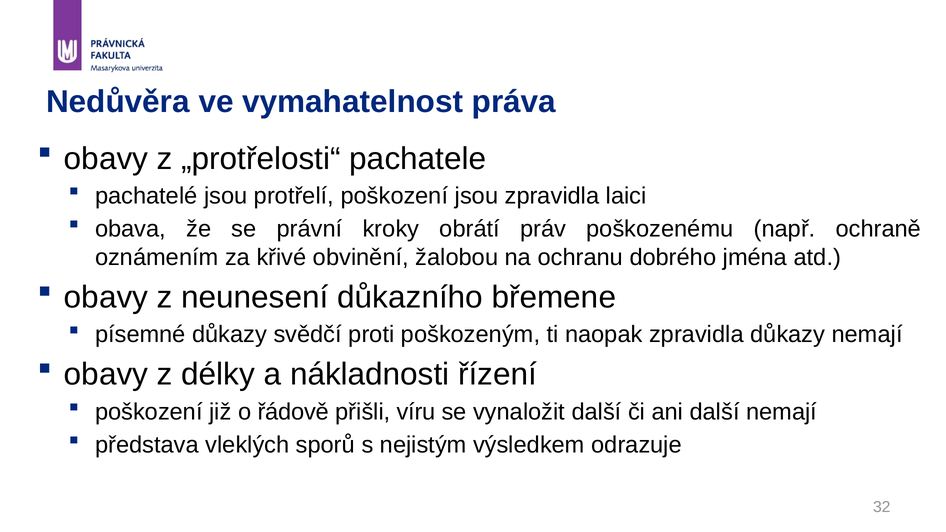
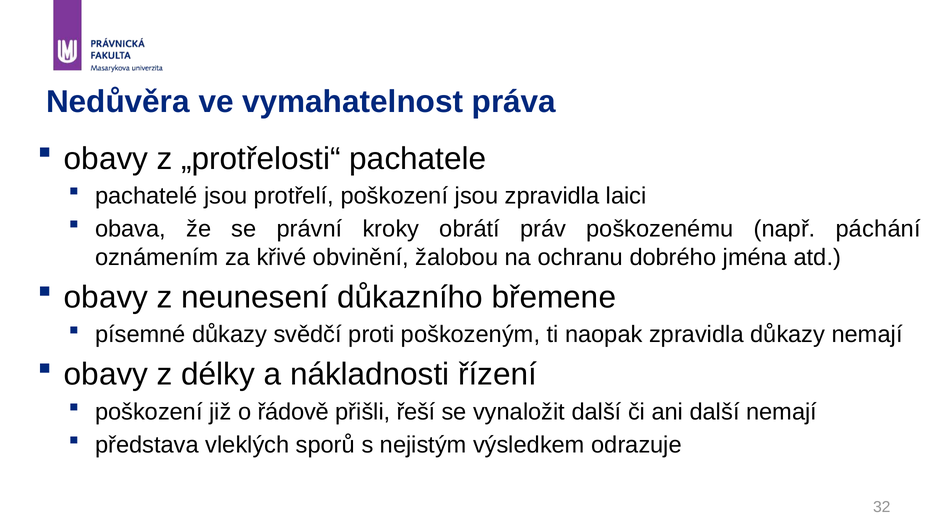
ochraně: ochraně -> páchání (878, 229)
víru: víru -> řeší (416, 412)
